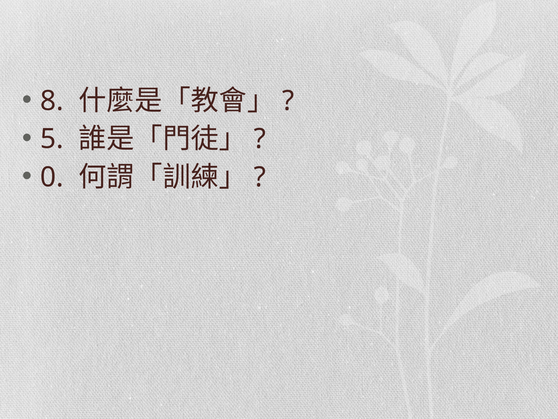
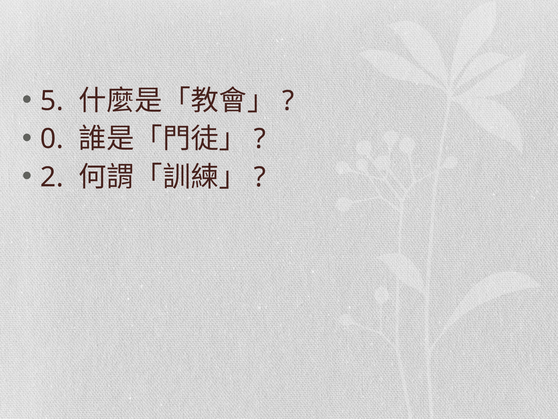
8: 8 -> 5 (52, 101)
5: 5 -> 0 (52, 139)
0: 0 -> 2 (52, 177)
